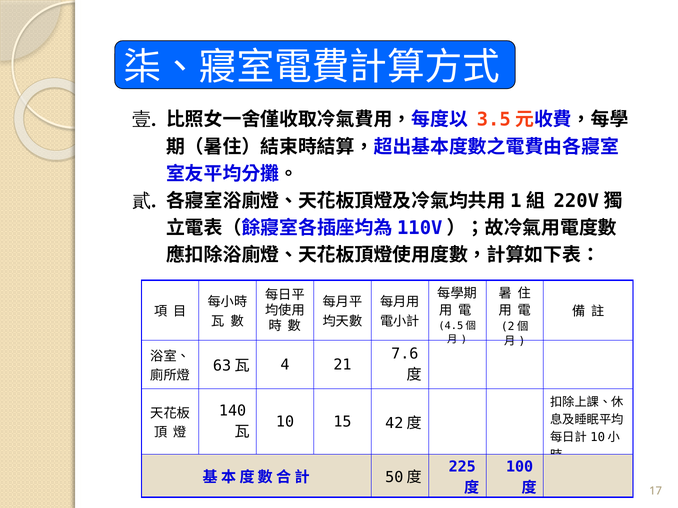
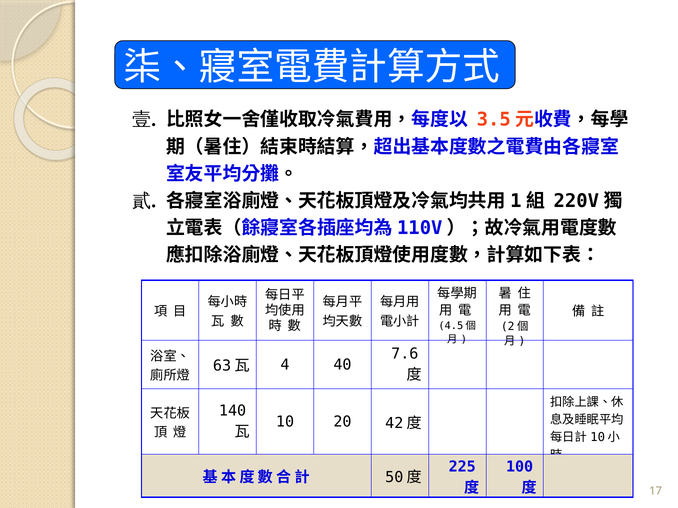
21: 21 -> 40 (342, 365)
15: 15 -> 20 (342, 422)
